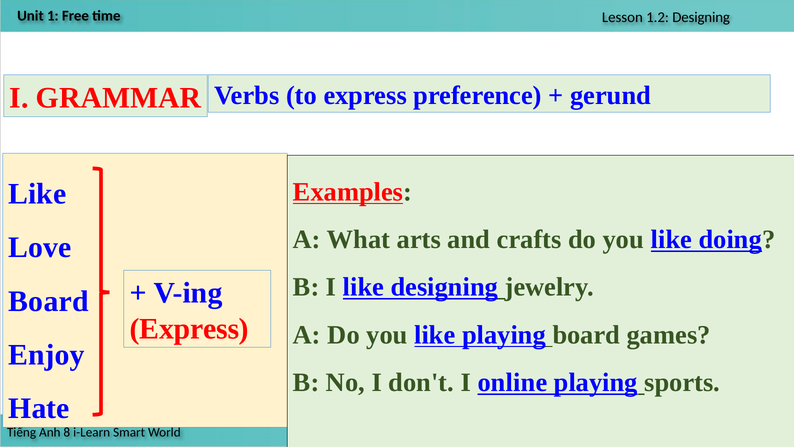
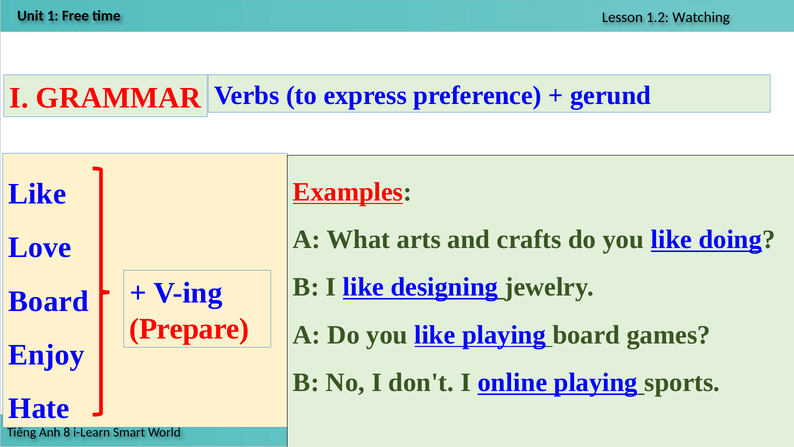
Designing: Designing -> Watching (701, 18)
Express: Express -> Prepare (189, 328)
